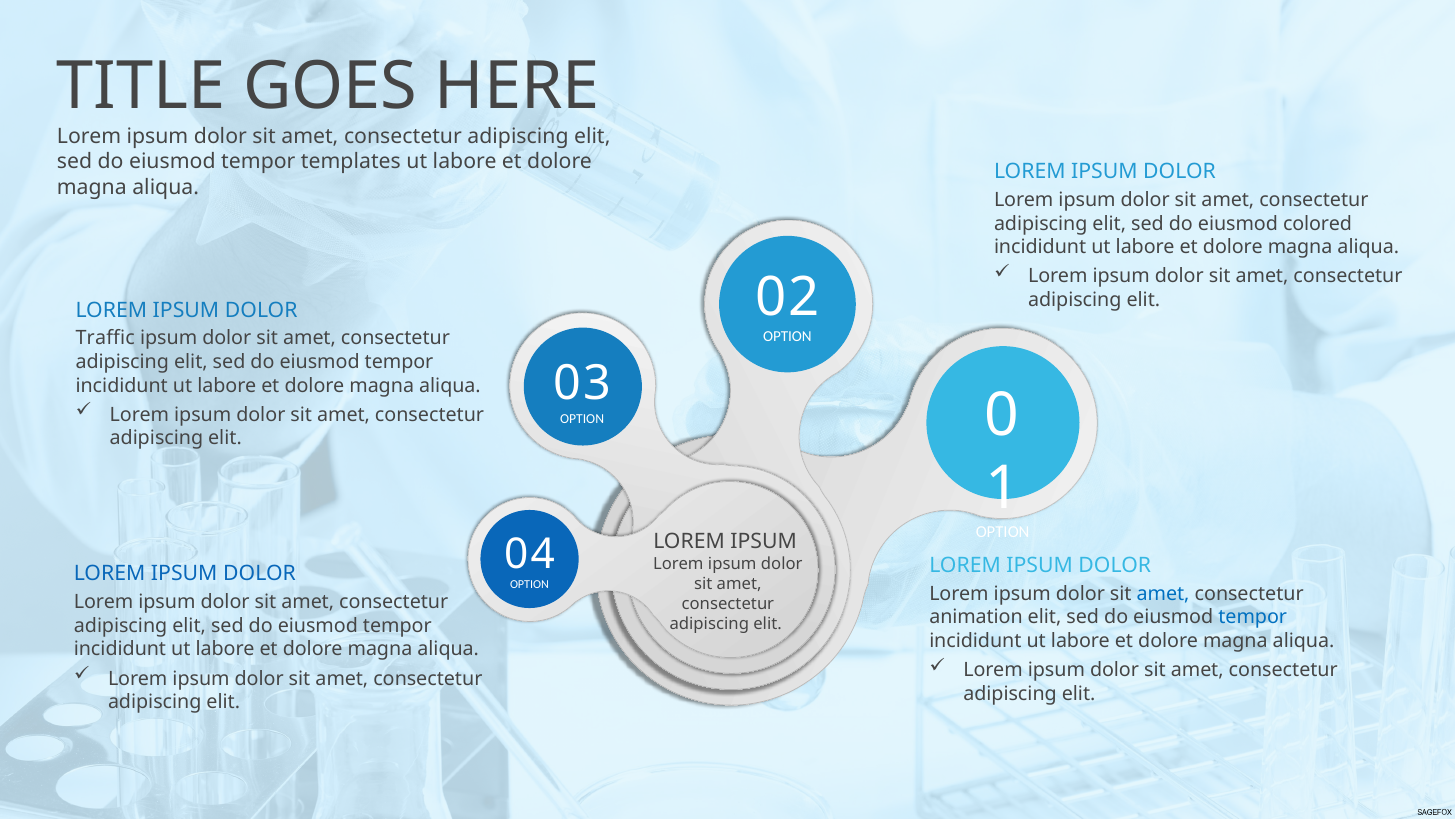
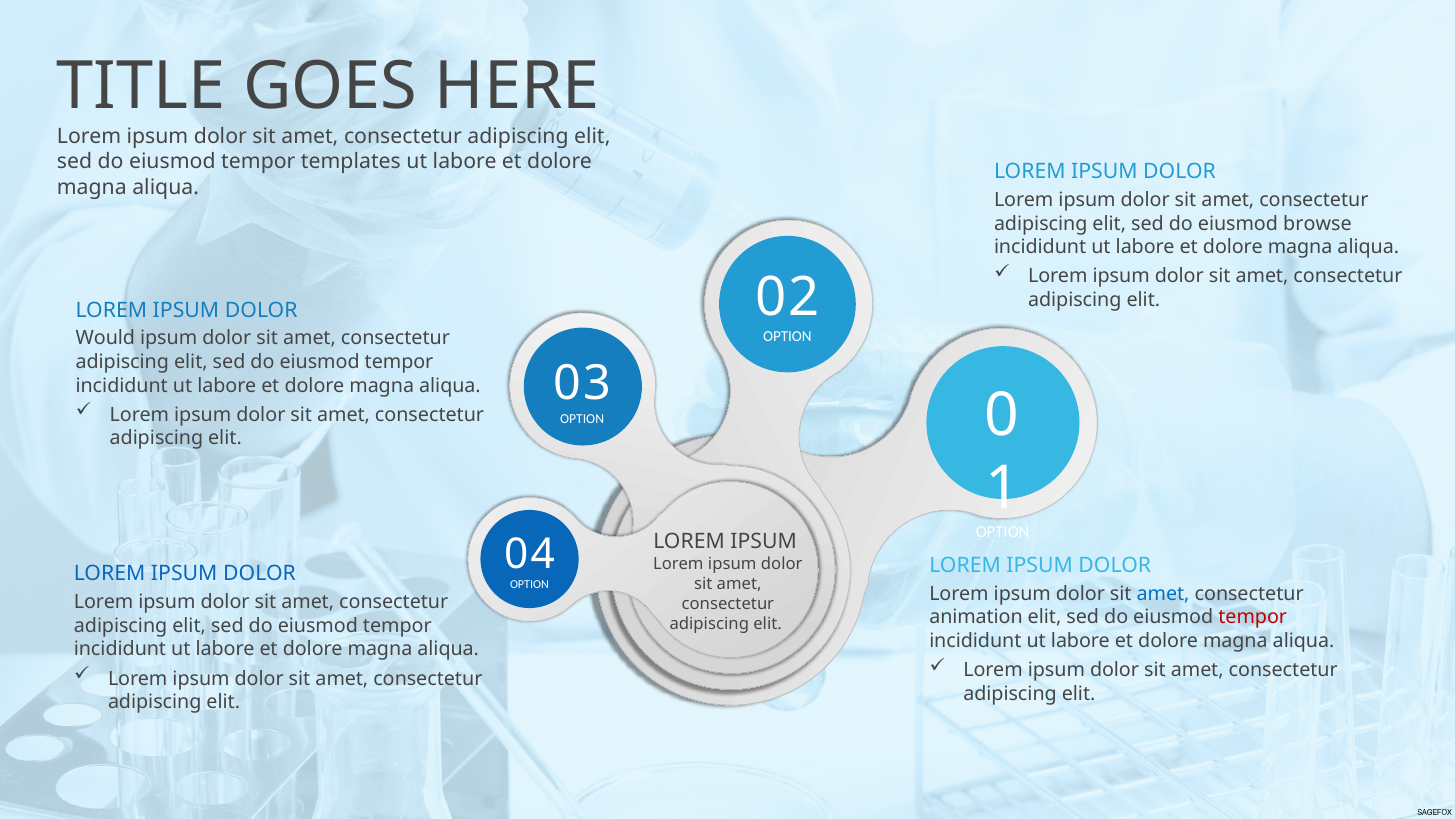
colored: colored -> browse (1317, 223)
Traffic: Traffic -> Would (105, 338)
tempor colour: blue -> red (1253, 617)
